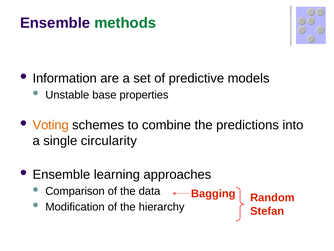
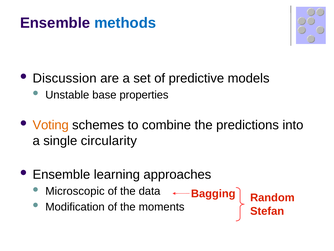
methods colour: green -> blue (125, 23)
Information: Information -> Discussion (65, 78)
Comparison: Comparison -> Microscopic (75, 191)
hierarchy: hierarchy -> moments (162, 206)
